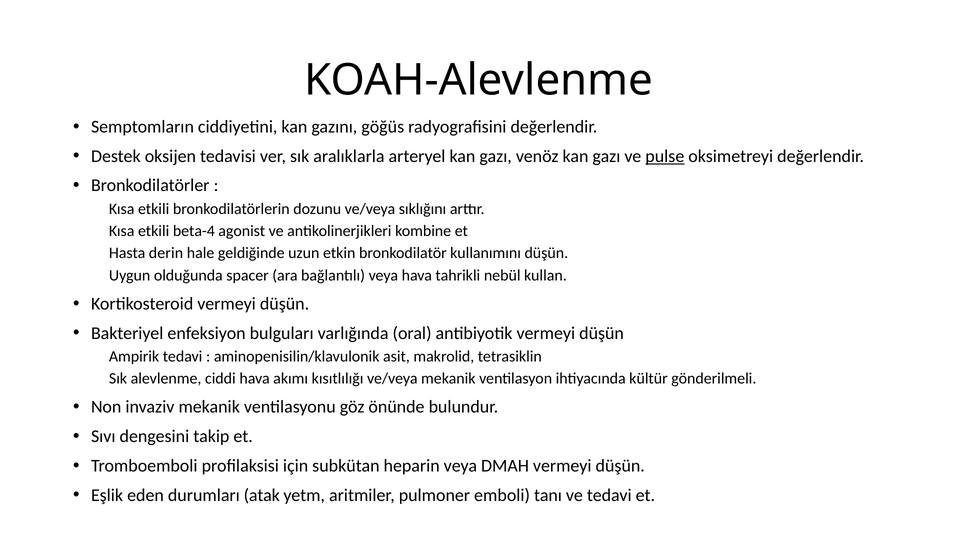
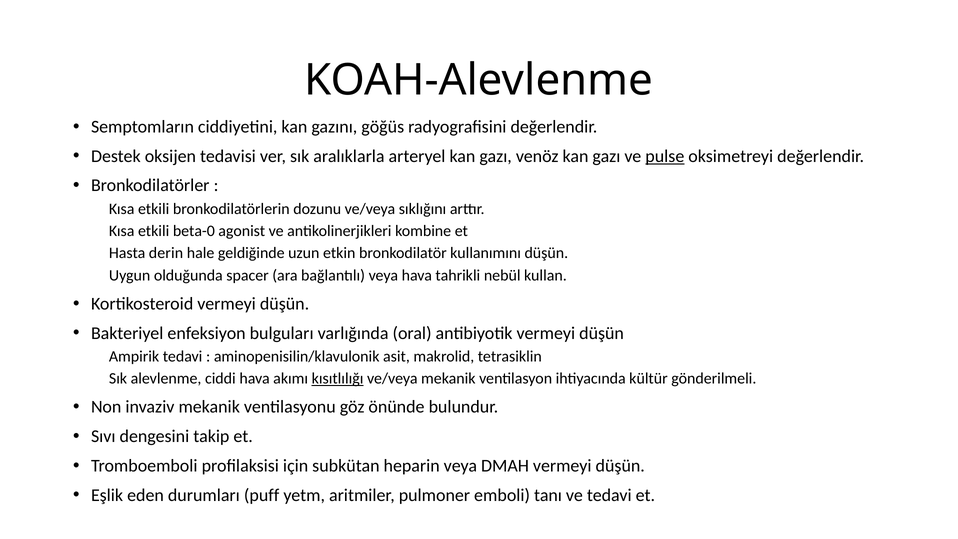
beta-4: beta-4 -> beta-0 (194, 231)
kısıtlılığı underline: none -> present (338, 379)
atak: atak -> puff (262, 495)
